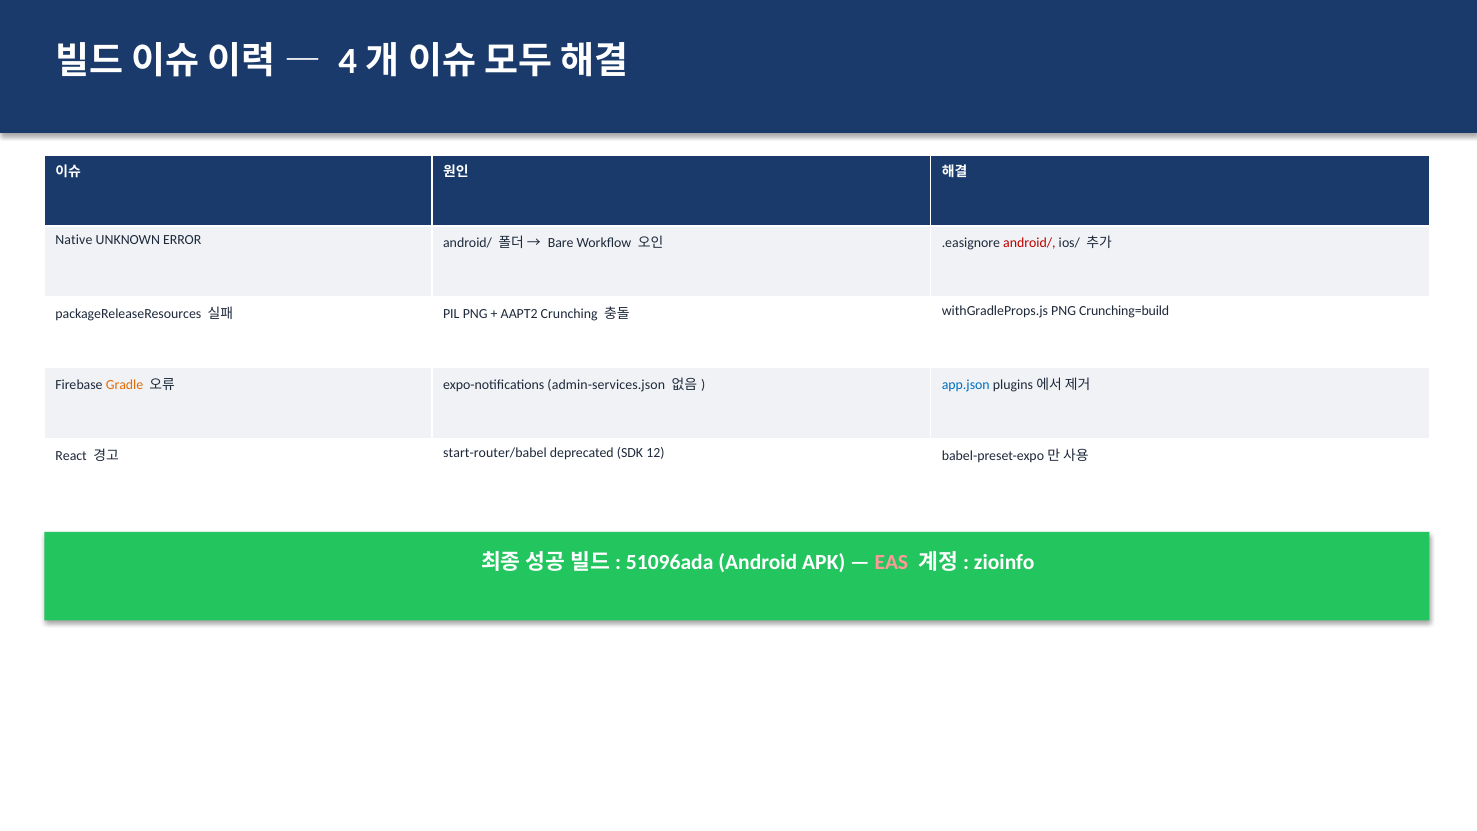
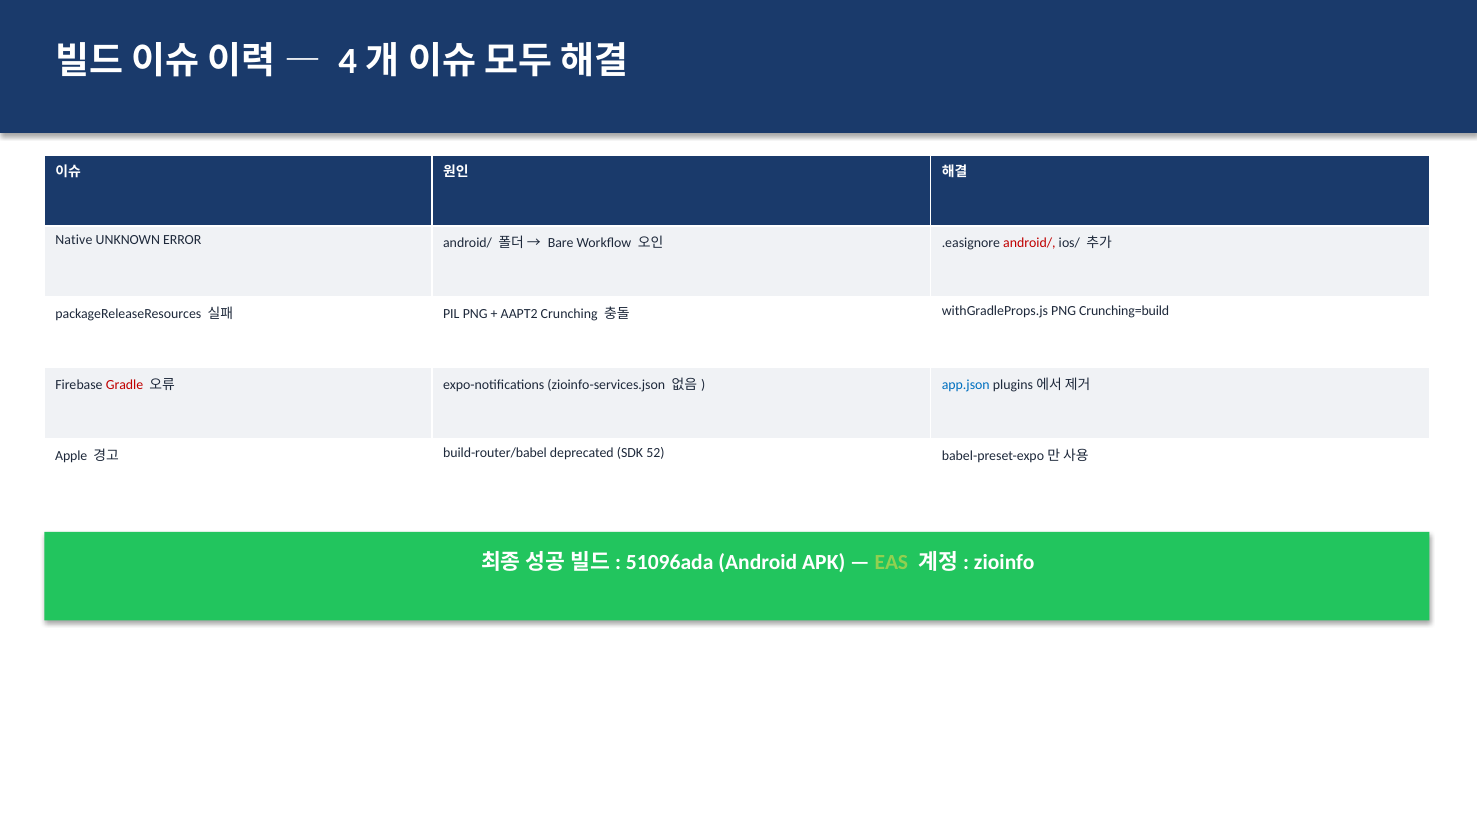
Gradle colour: orange -> red (125, 385)
admin-services.json: admin-services.json -> zioinfo-services.json (606, 385)
React: React -> Apple (71, 456)
start-router/babel: start-router/babel -> build-router/babel (495, 453)
12: 12 -> 52 (655, 453)
EAS colour: pink -> light green (891, 563)
